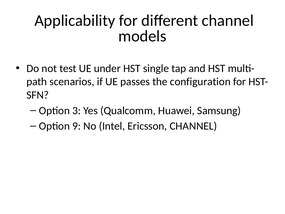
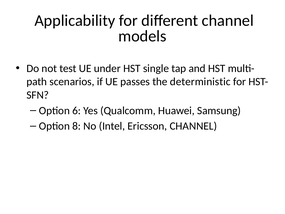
configuration: configuration -> deterministic (200, 82)
3: 3 -> 6 (77, 110)
9: 9 -> 8 (77, 126)
